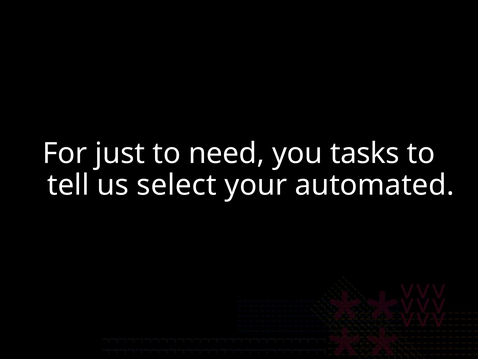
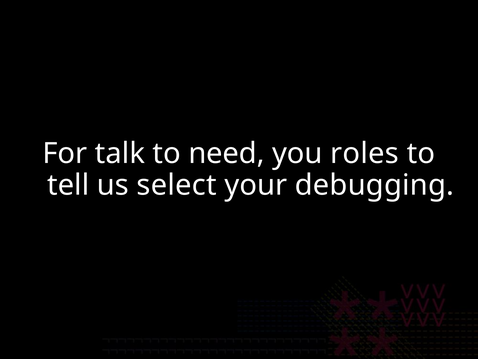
just: just -> talk (120, 153)
tasks: tasks -> roles (365, 153)
automated: automated -> debugging (374, 185)
